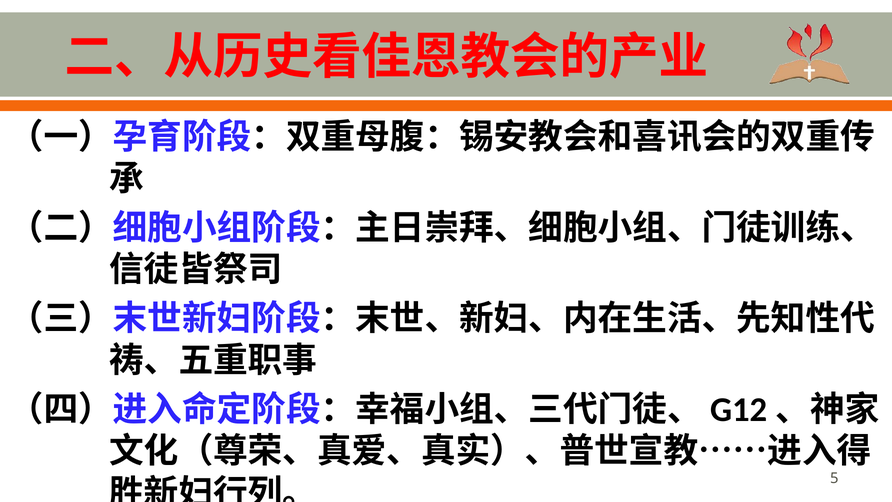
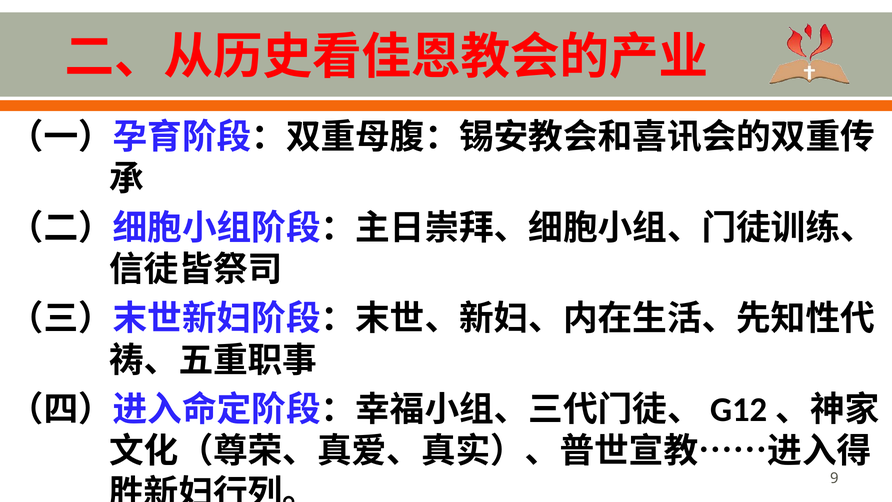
5: 5 -> 9 (834, 478)
